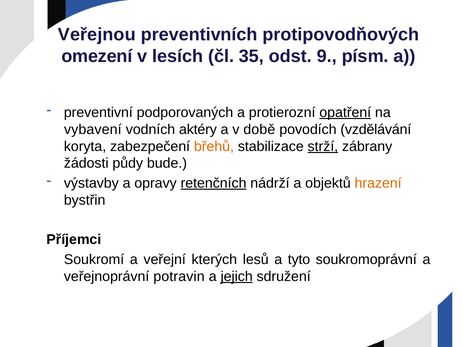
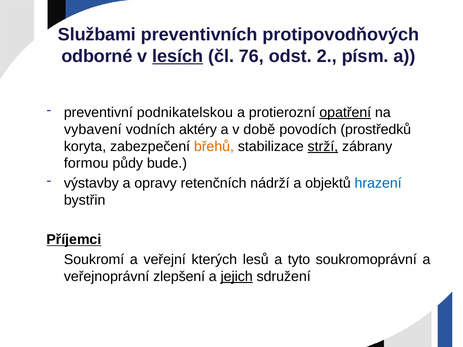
Veřejnou: Veřejnou -> Službami (97, 35)
omezení: omezení -> odborné (97, 56)
lesích underline: none -> present (178, 56)
35: 35 -> 76 (251, 56)
9: 9 -> 2 (327, 56)
podporovaných: podporovaných -> podnikatelskou (185, 113)
vzdělávání: vzdělávání -> prostředků (376, 129)
žádosti: žádosti -> formou (86, 163)
retenčních underline: present -> none (214, 183)
hrazení colour: orange -> blue (378, 183)
Příjemci underline: none -> present (74, 240)
potravin: potravin -> zlepšení (179, 277)
